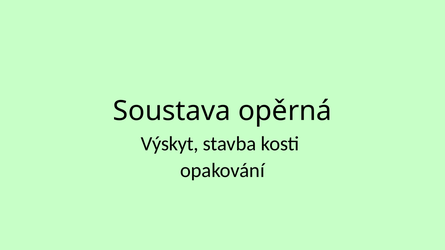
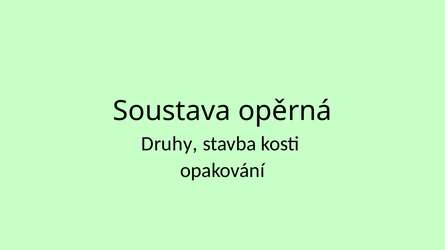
Výskyt: Výskyt -> Druhy (169, 144)
